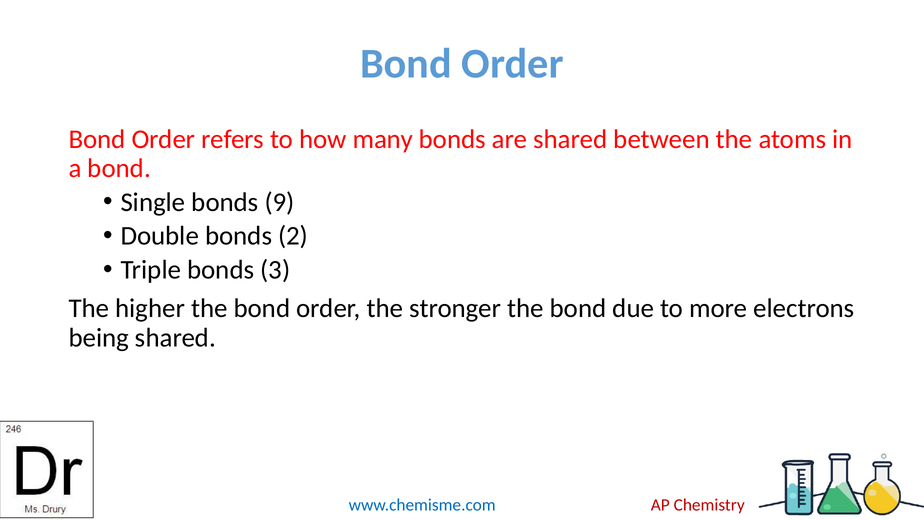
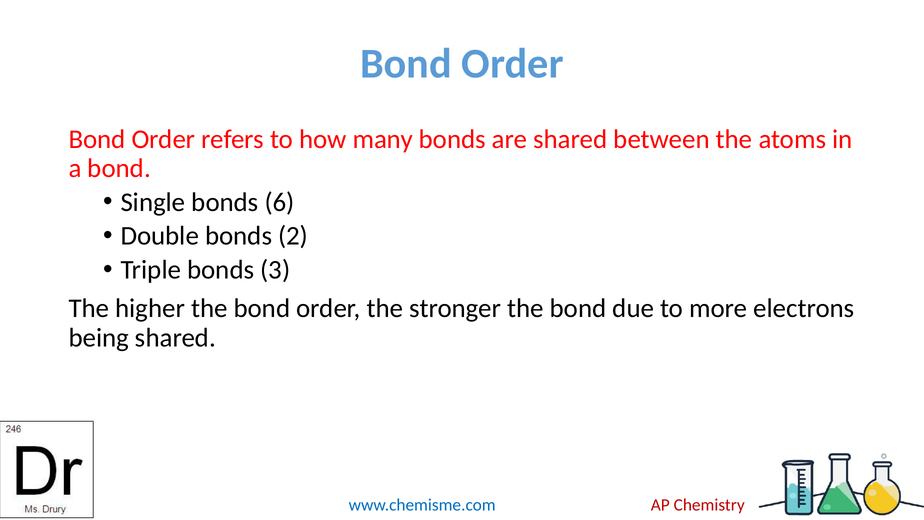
9: 9 -> 6 (280, 202)
